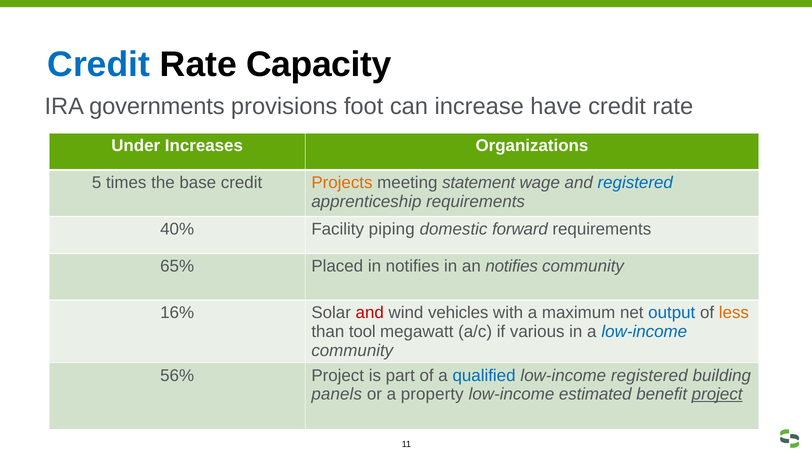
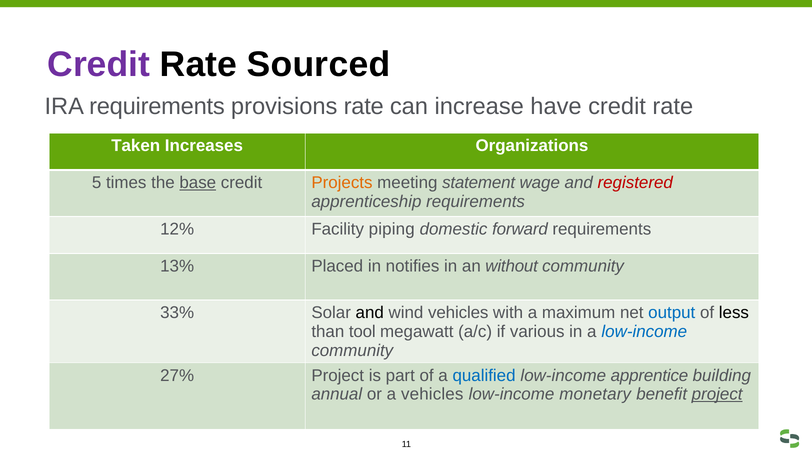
Credit colour: blue -> purple (99, 65)
Capacity: Capacity -> Sourced (318, 65)
IRA governments: governments -> requirements (157, 106)
provisions foot: foot -> rate (364, 106)
Under: Under -> Taken (136, 146)
base underline: none -> present (198, 183)
registered colour: blue -> red (635, 183)
40%: 40% -> 12% (177, 229)
65%: 65% -> 13% (177, 266)
an notifies: notifies -> without (512, 266)
16%: 16% -> 33% (177, 313)
and colour: red -> black (370, 313)
less colour: orange -> black (734, 313)
56%: 56% -> 27% (177, 375)
low-income registered: registered -> apprentice (649, 375)
panels: panels -> annual (337, 394)
a property: property -> vehicles (432, 394)
estimated: estimated -> monetary (595, 394)
